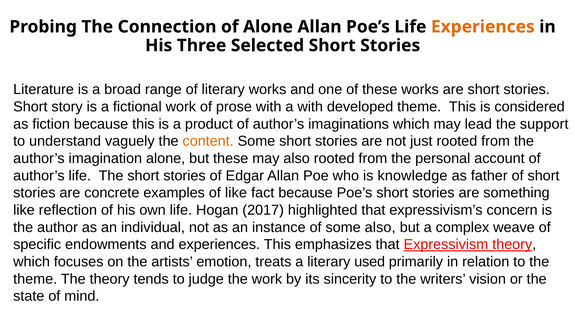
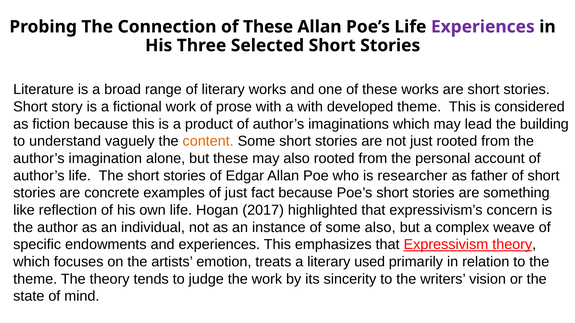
Connection of Alone: Alone -> These (268, 27)
Experiences colour: orange -> purple (483, 27)
support: support -> building (544, 124)
knowledge: knowledge -> researcher (412, 176)
of like: like -> just (236, 193)
